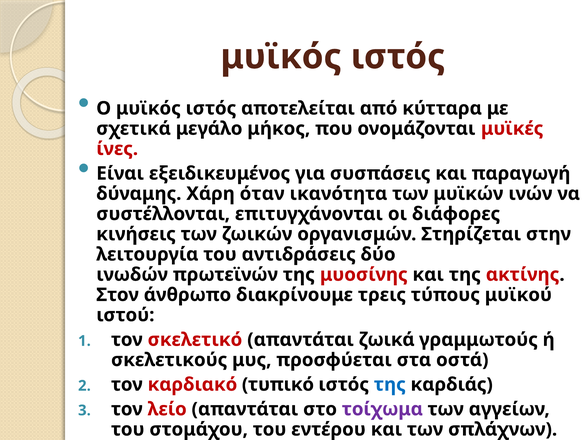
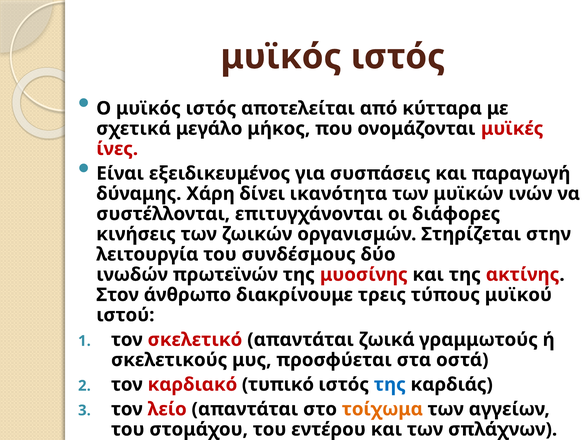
όταν: όταν -> δίνει (262, 194)
αντιδράσεις: αντιδράσεις -> συνδέσμους (299, 254)
τοίχωμα colour: purple -> orange (382, 409)
